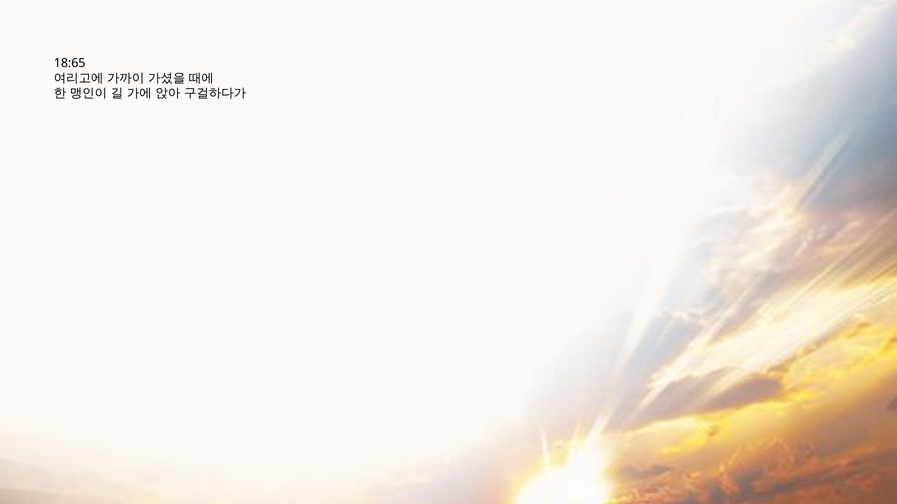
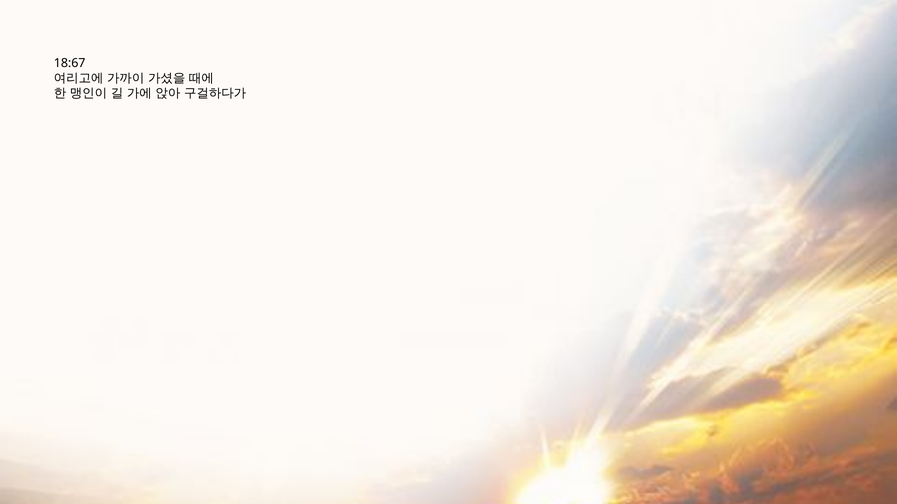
18:65: 18:65 -> 18:67 (70, 63)
